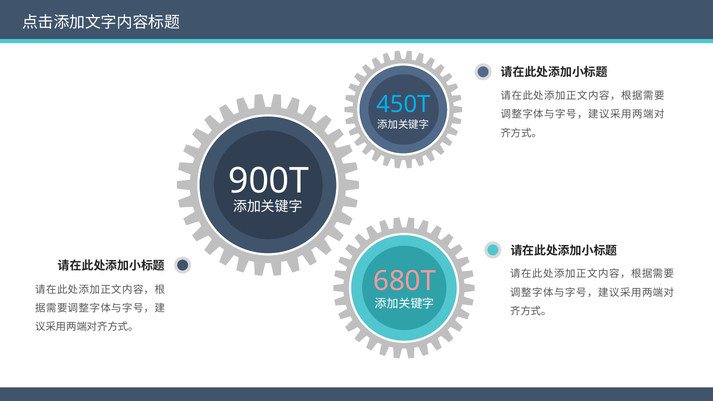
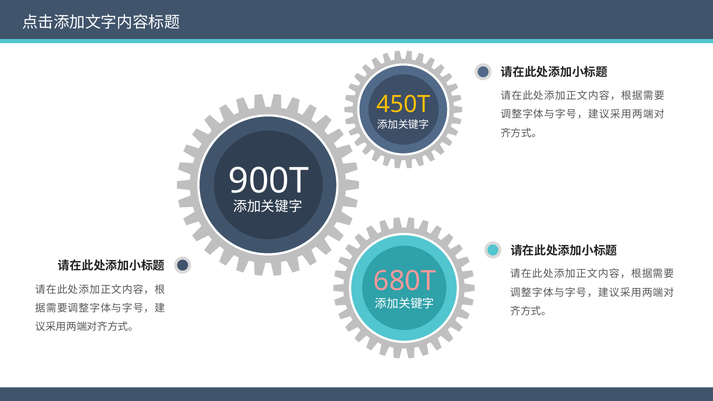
450T colour: light blue -> yellow (403, 104)
